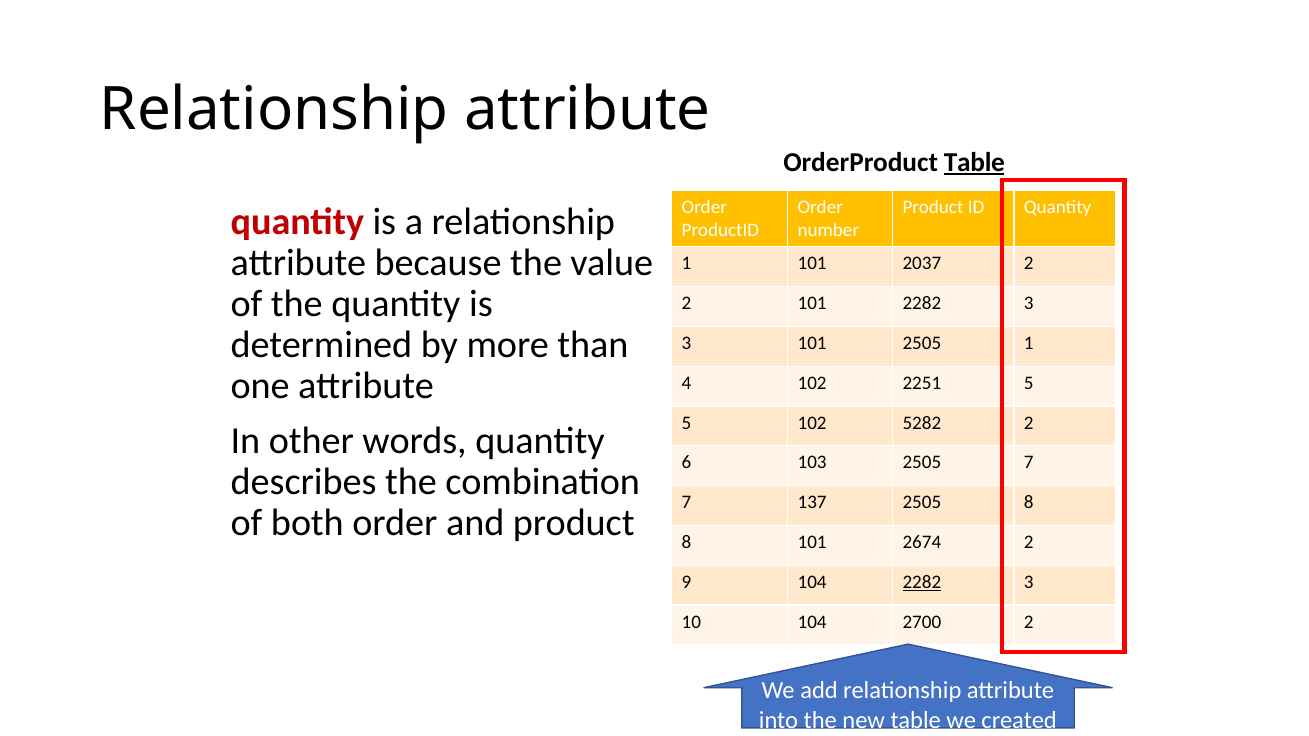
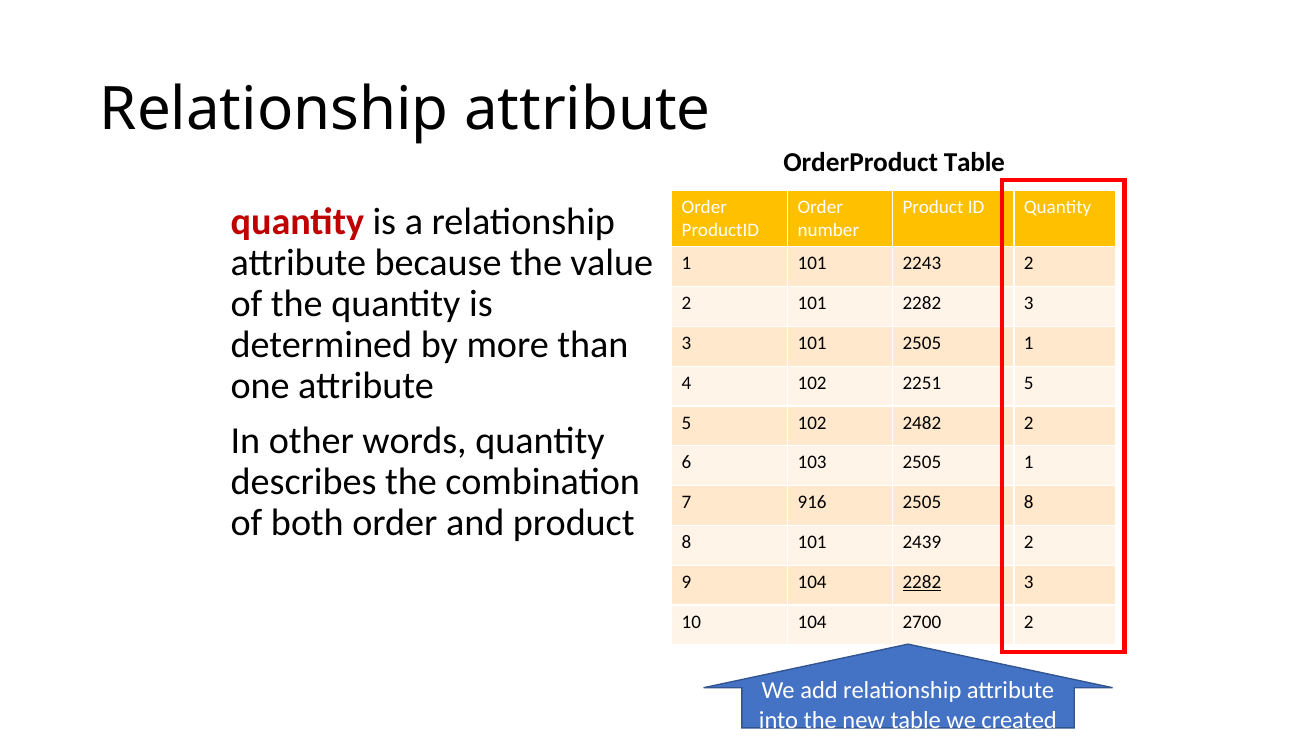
Table underline: present -> none (974, 162)
2037: 2037 -> 2243 (922, 264)
5282: 5282 -> 2482 (922, 423)
103 2505 7: 7 -> 1 (1029, 463)
137: 137 -> 916 (812, 503)
2674: 2674 -> 2439 (922, 542)
